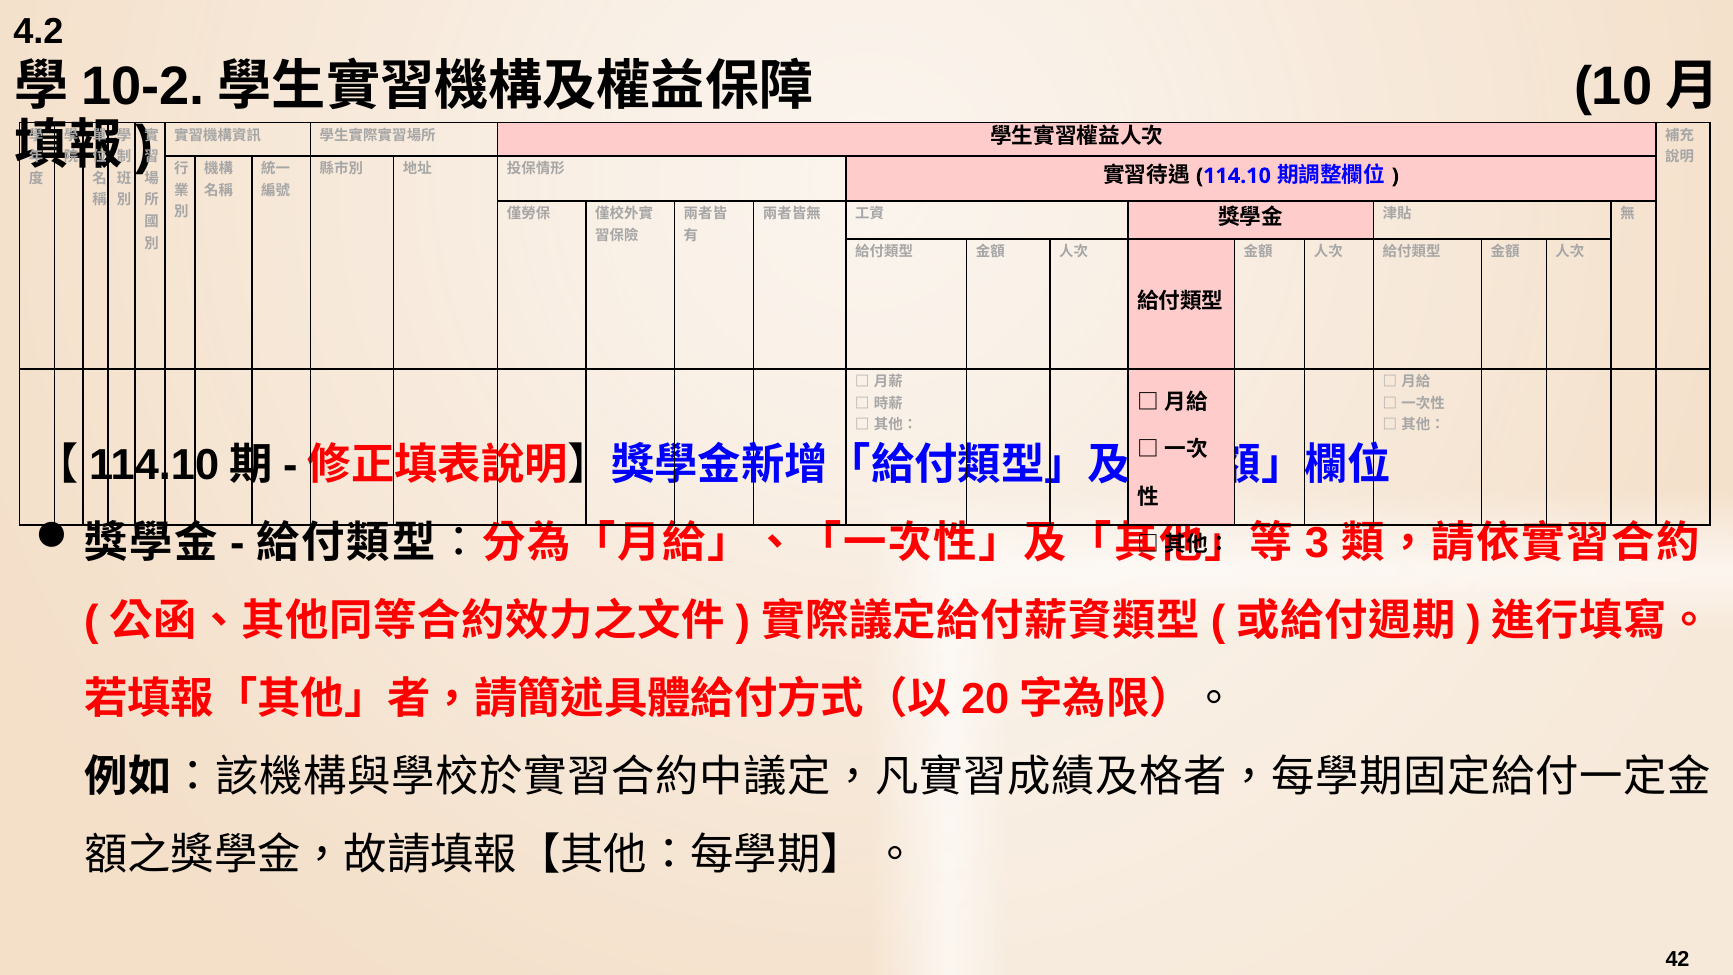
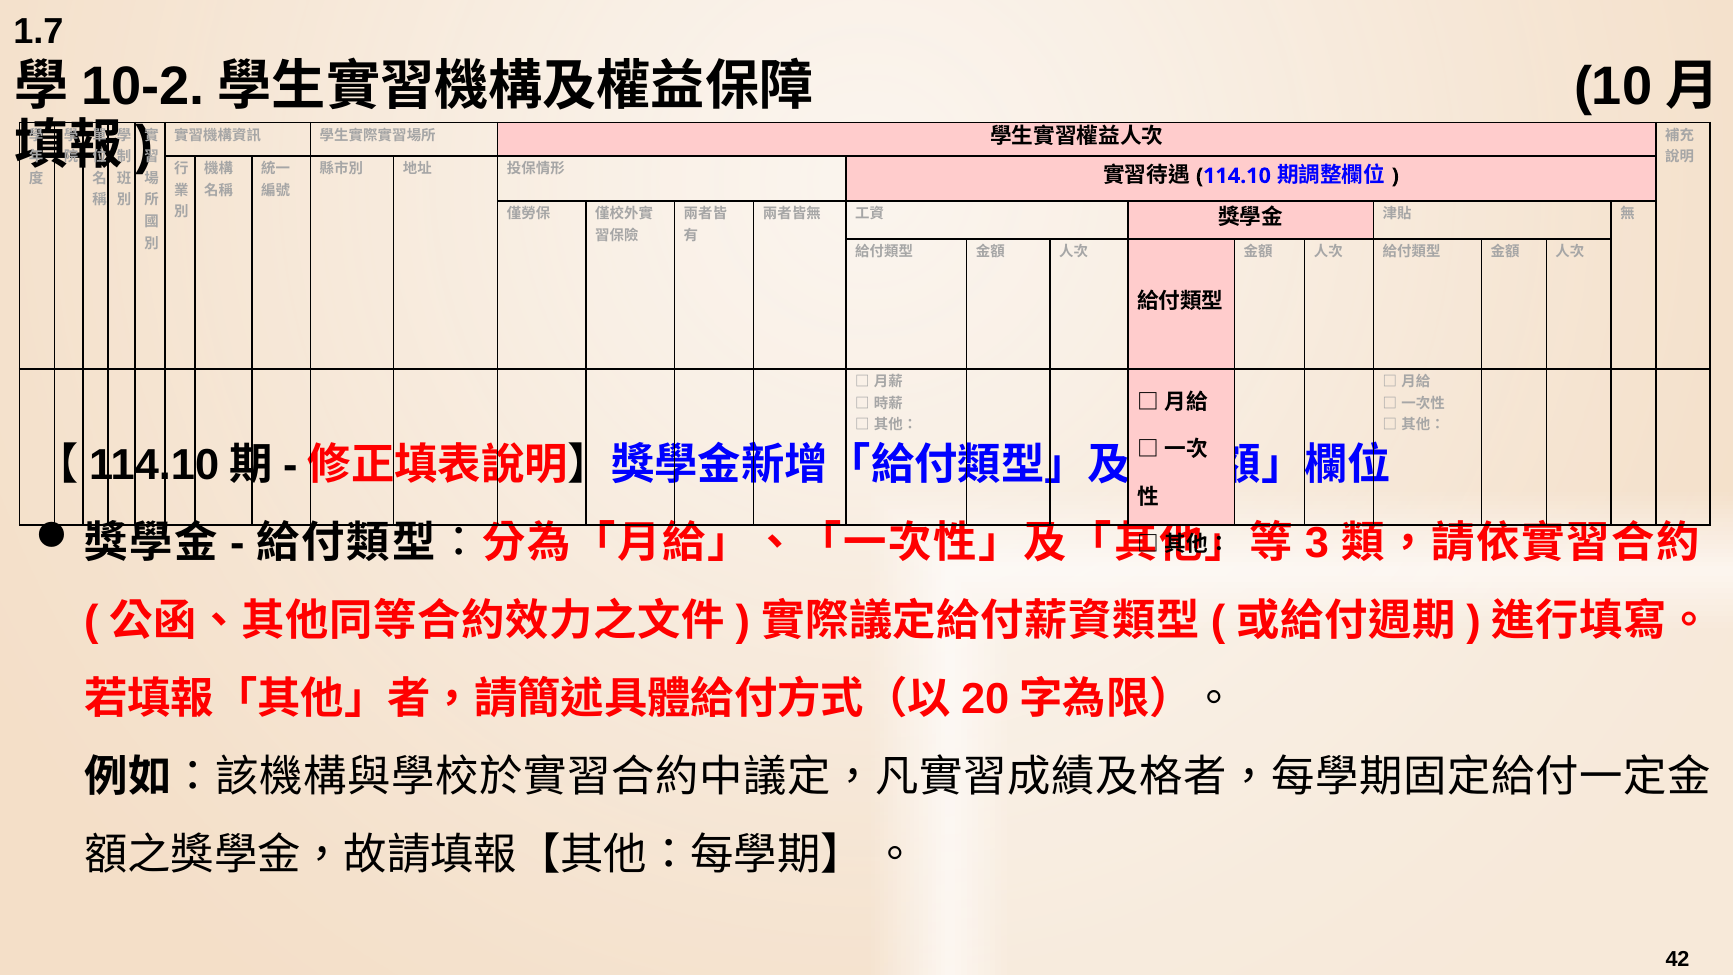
4.2: 4.2 -> 1.7 (38, 32)
